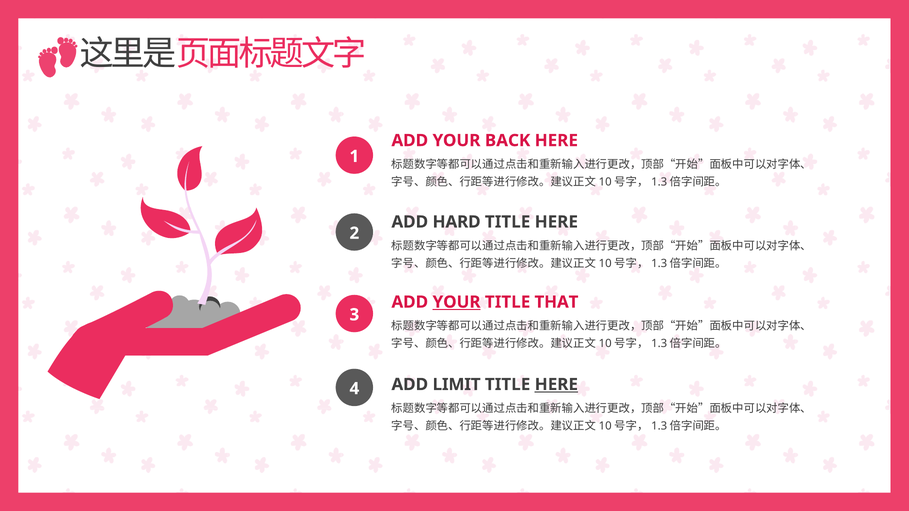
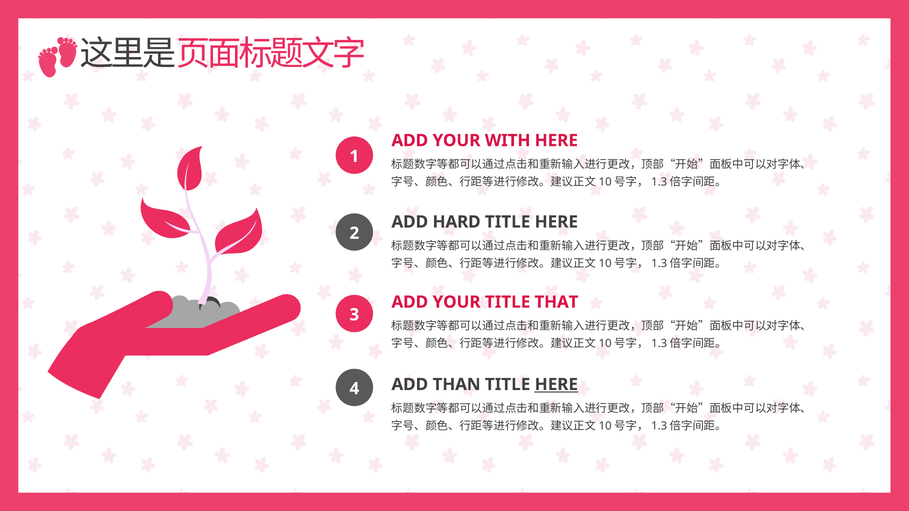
BACK: BACK -> WITH (508, 141)
YOUR underline: present -> none (457, 302)
LIMIT: LIMIT -> THAN (457, 385)
